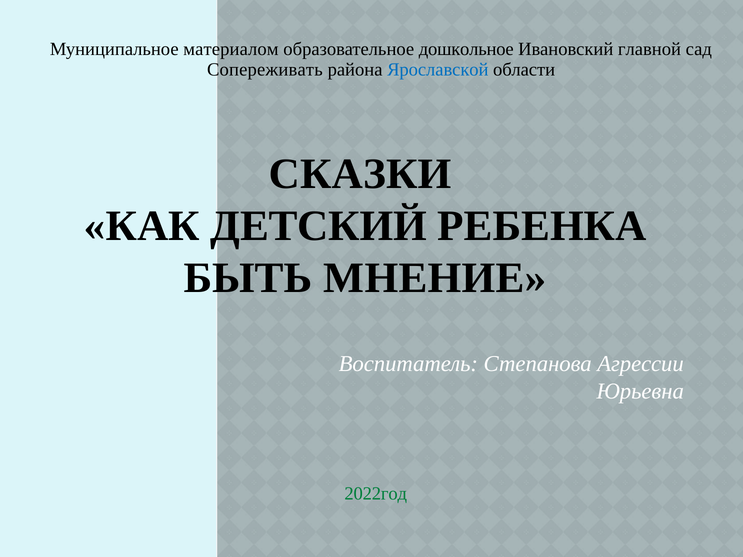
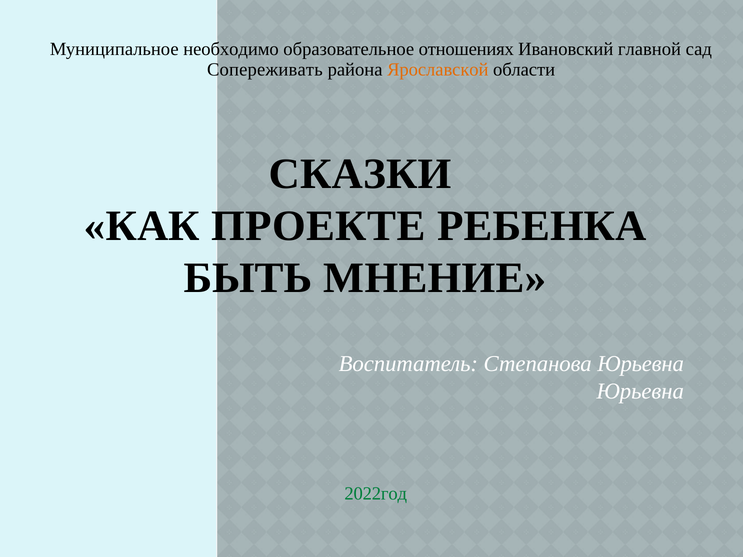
материалом: материалом -> необходимо (231, 49)
дошкольное: дошкольное -> отношениях (466, 49)
Ярославской colour: blue -> orange (438, 70)
ДЕТСКИЙ: ДЕТСКИЙ -> ПРОЕКТЕ (318, 226)
Степанова Агрессии: Агрессии -> Юрьевна (641, 364)
